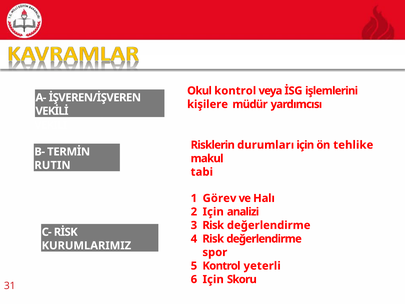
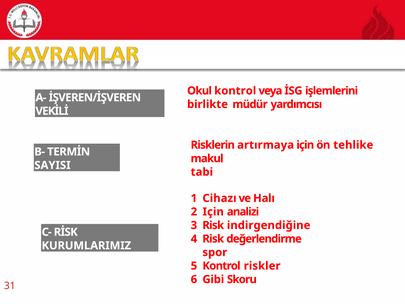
kişilere: kişilere -> birlikte (208, 104)
durumları: durumları -> artırmaya (266, 145)
RUTIN: RUTIN -> SAYISI (52, 165)
Görev: Görev -> Cihazı (220, 198)
değerlendirme: değerlendirme -> indirgendiğine (269, 225)
yeterli: yeterli -> riskler (262, 266)
Için: Için -> Gibi (213, 279)
